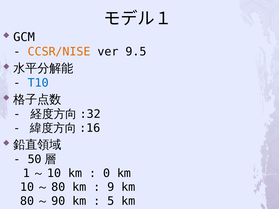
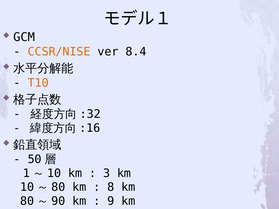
9.5: 9.5 -> 8.4 (136, 52)
T10 colour: blue -> orange (38, 83)
0: 0 -> 3 (107, 173)
9: 9 -> 8 (111, 187)
5: 5 -> 9 (111, 201)
